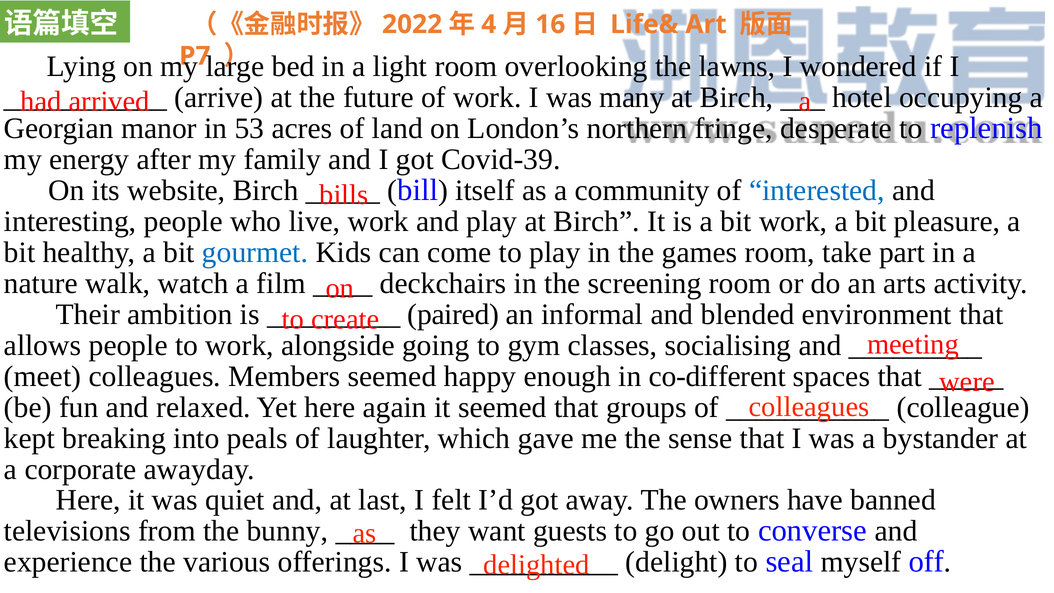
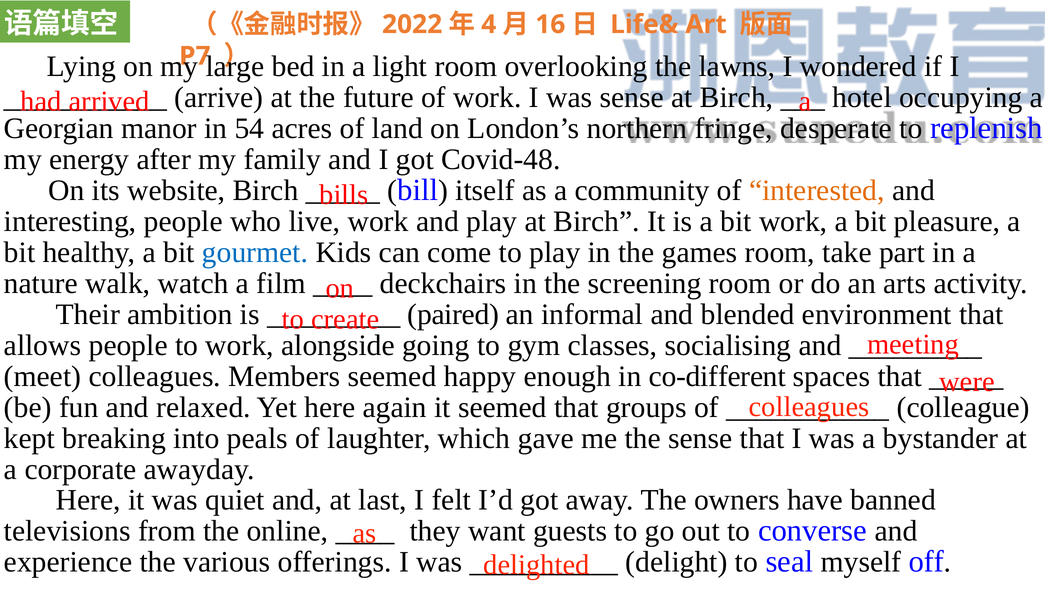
was many: many -> sense (632, 98)
53: 53 -> 54 (249, 128)
Covid-39: Covid-39 -> Covid-48 (501, 159)
interested colour: blue -> orange (817, 190)
bunny: bunny -> online (287, 531)
